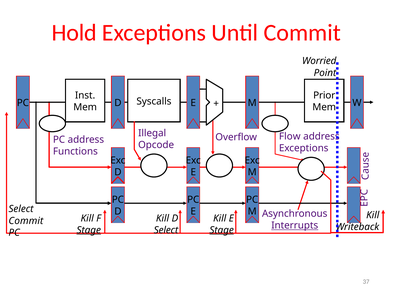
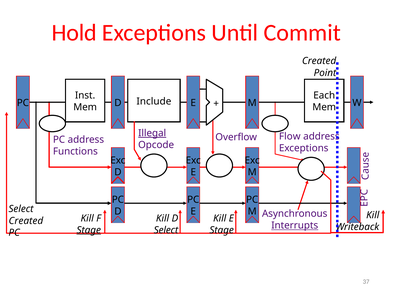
Worried: Worried -> Created (319, 61)
Prior: Prior -> Each (324, 95)
Syscalls: Syscalls -> Include (154, 101)
Illegal underline: none -> present (152, 133)
Commit: Commit -> Created (26, 221)
Stage underline: present -> none (222, 230)
